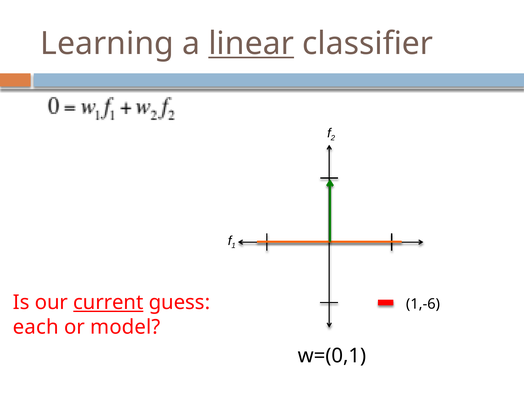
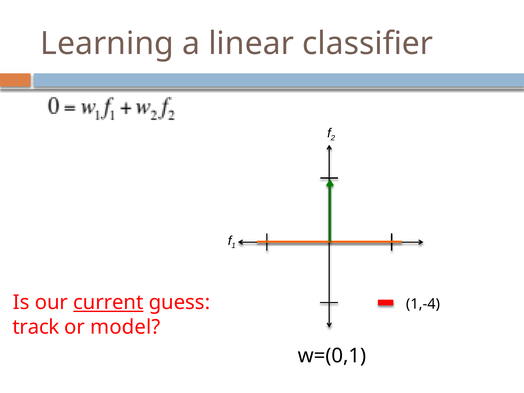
linear underline: present -> none (251, 44)
1,-6: 1,-6 -> 1,-4 (423, 304)
each: each -> track (36, 327)
